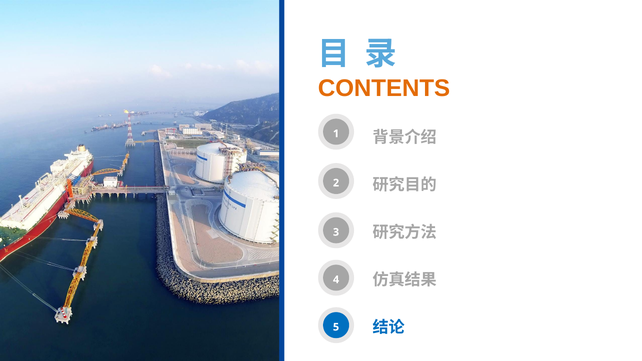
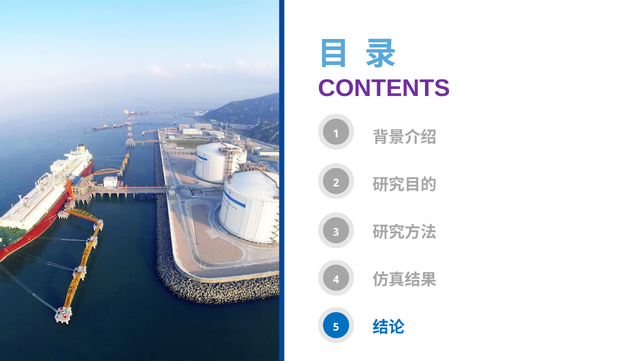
CONTENTS colour: orange -> purple (384, 88)
